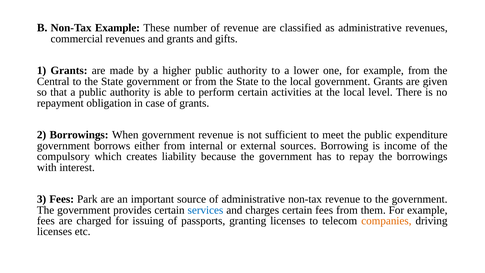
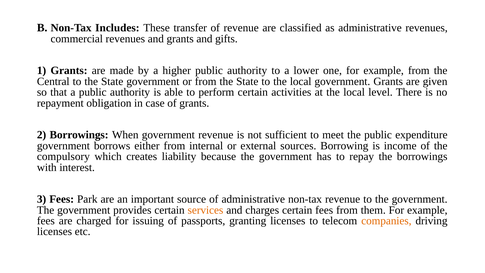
Non-Tax Example: Example -> Includes (117, 28)
number: number -> transfer (190, 28)
services colour: blue -> orange (205, 210)
